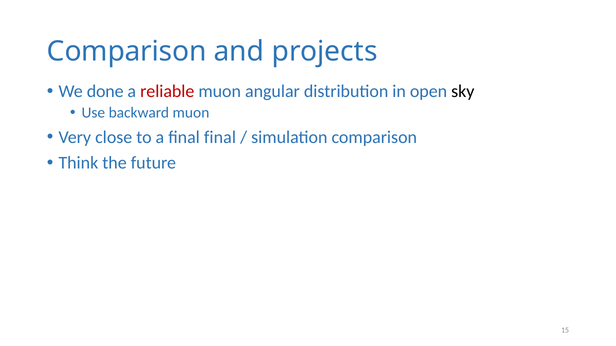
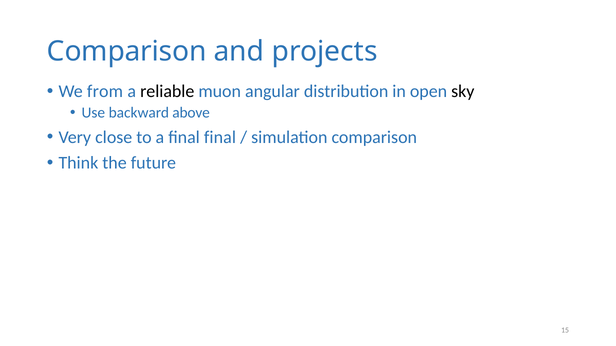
done: done -> from (105, 92)
reliable colour: red -> black (167, 92)
backward muon: muon -> above (191, 113)
